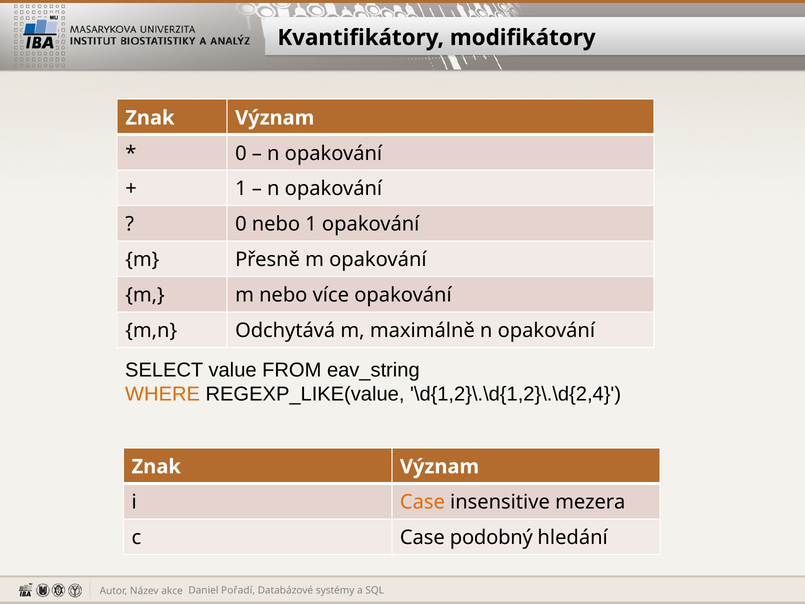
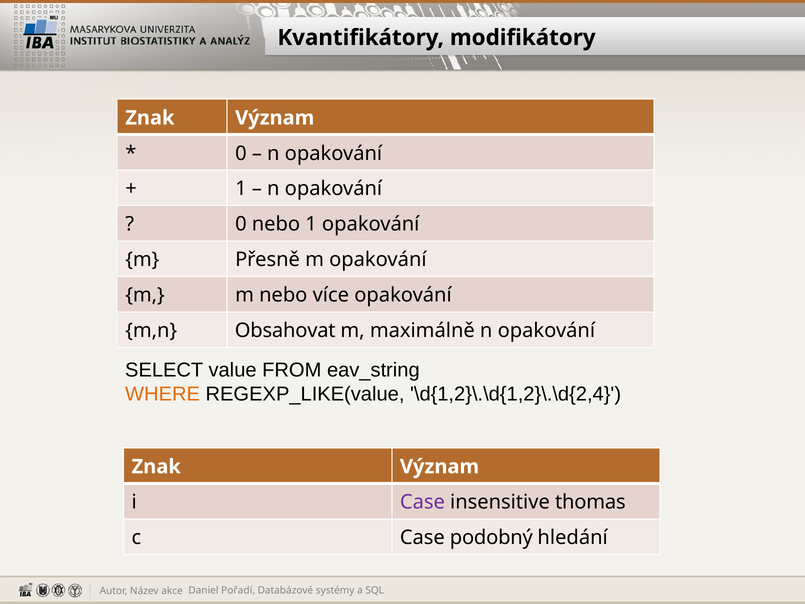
Odchytává: Odchytává -> Obsahovat (285, 331)
Case colour: orange -> purple (422, 502)
mezera: mezera -> thomas (590, 502)
